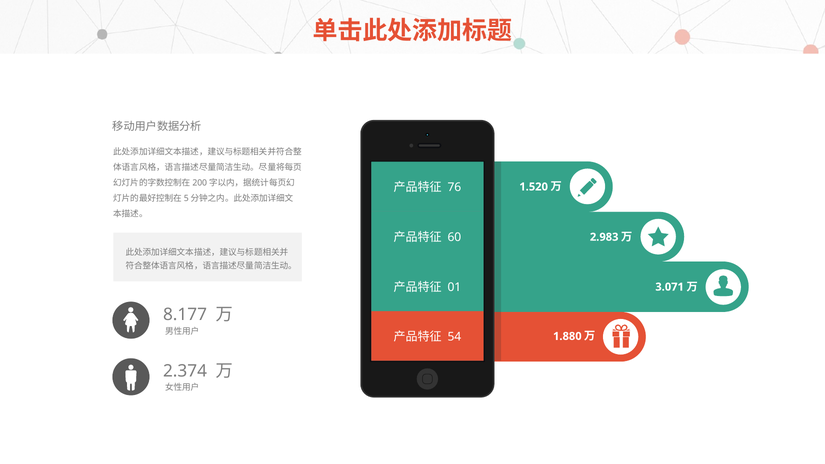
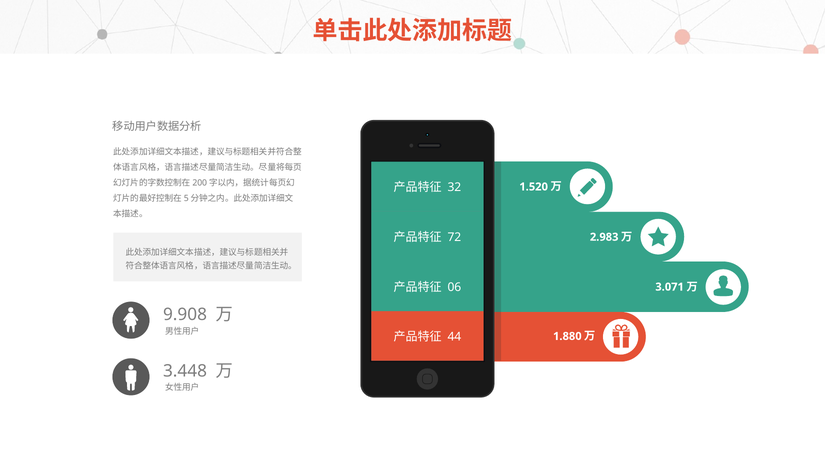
76: 76 -> 32 (454, 187)
60: 60 -> 72 (454, 237)
01: 01 -> 06 (454, 287)
8.177: 8.177 -> 9.908 (185, 315)
54: 54 -> 44 (454, 337)
2.374: 2.374 -> 3.448 (185, 371)
